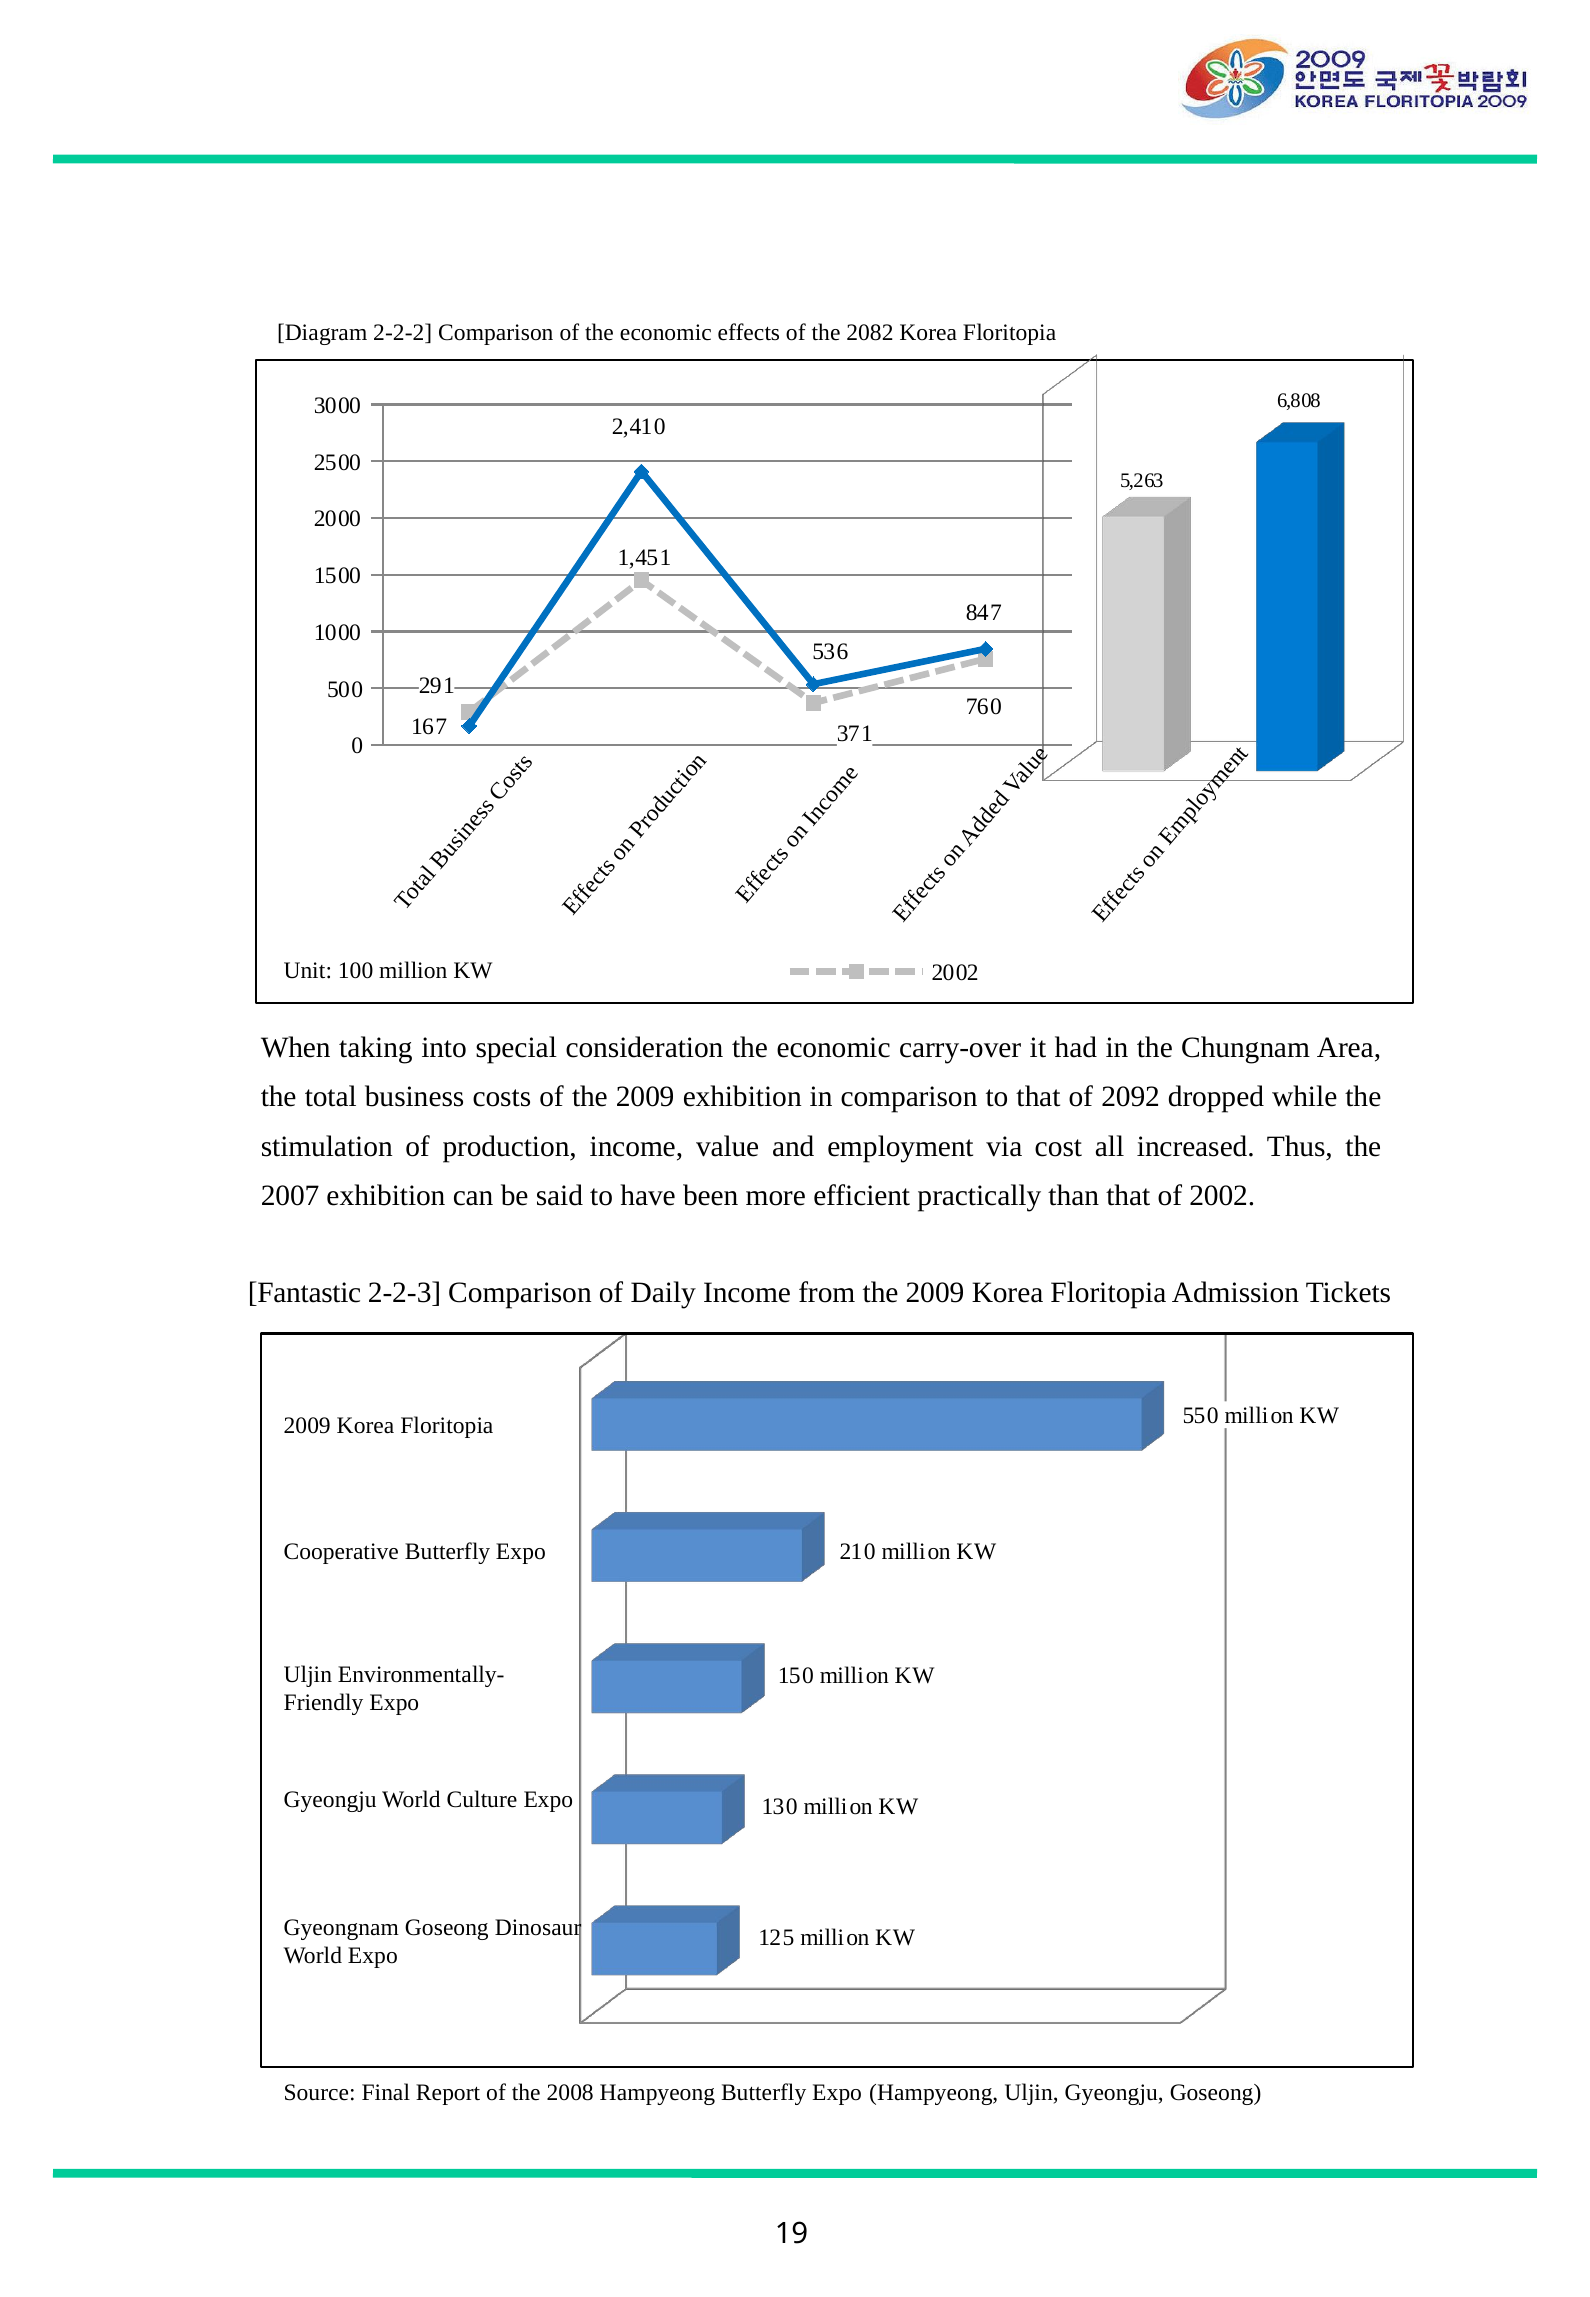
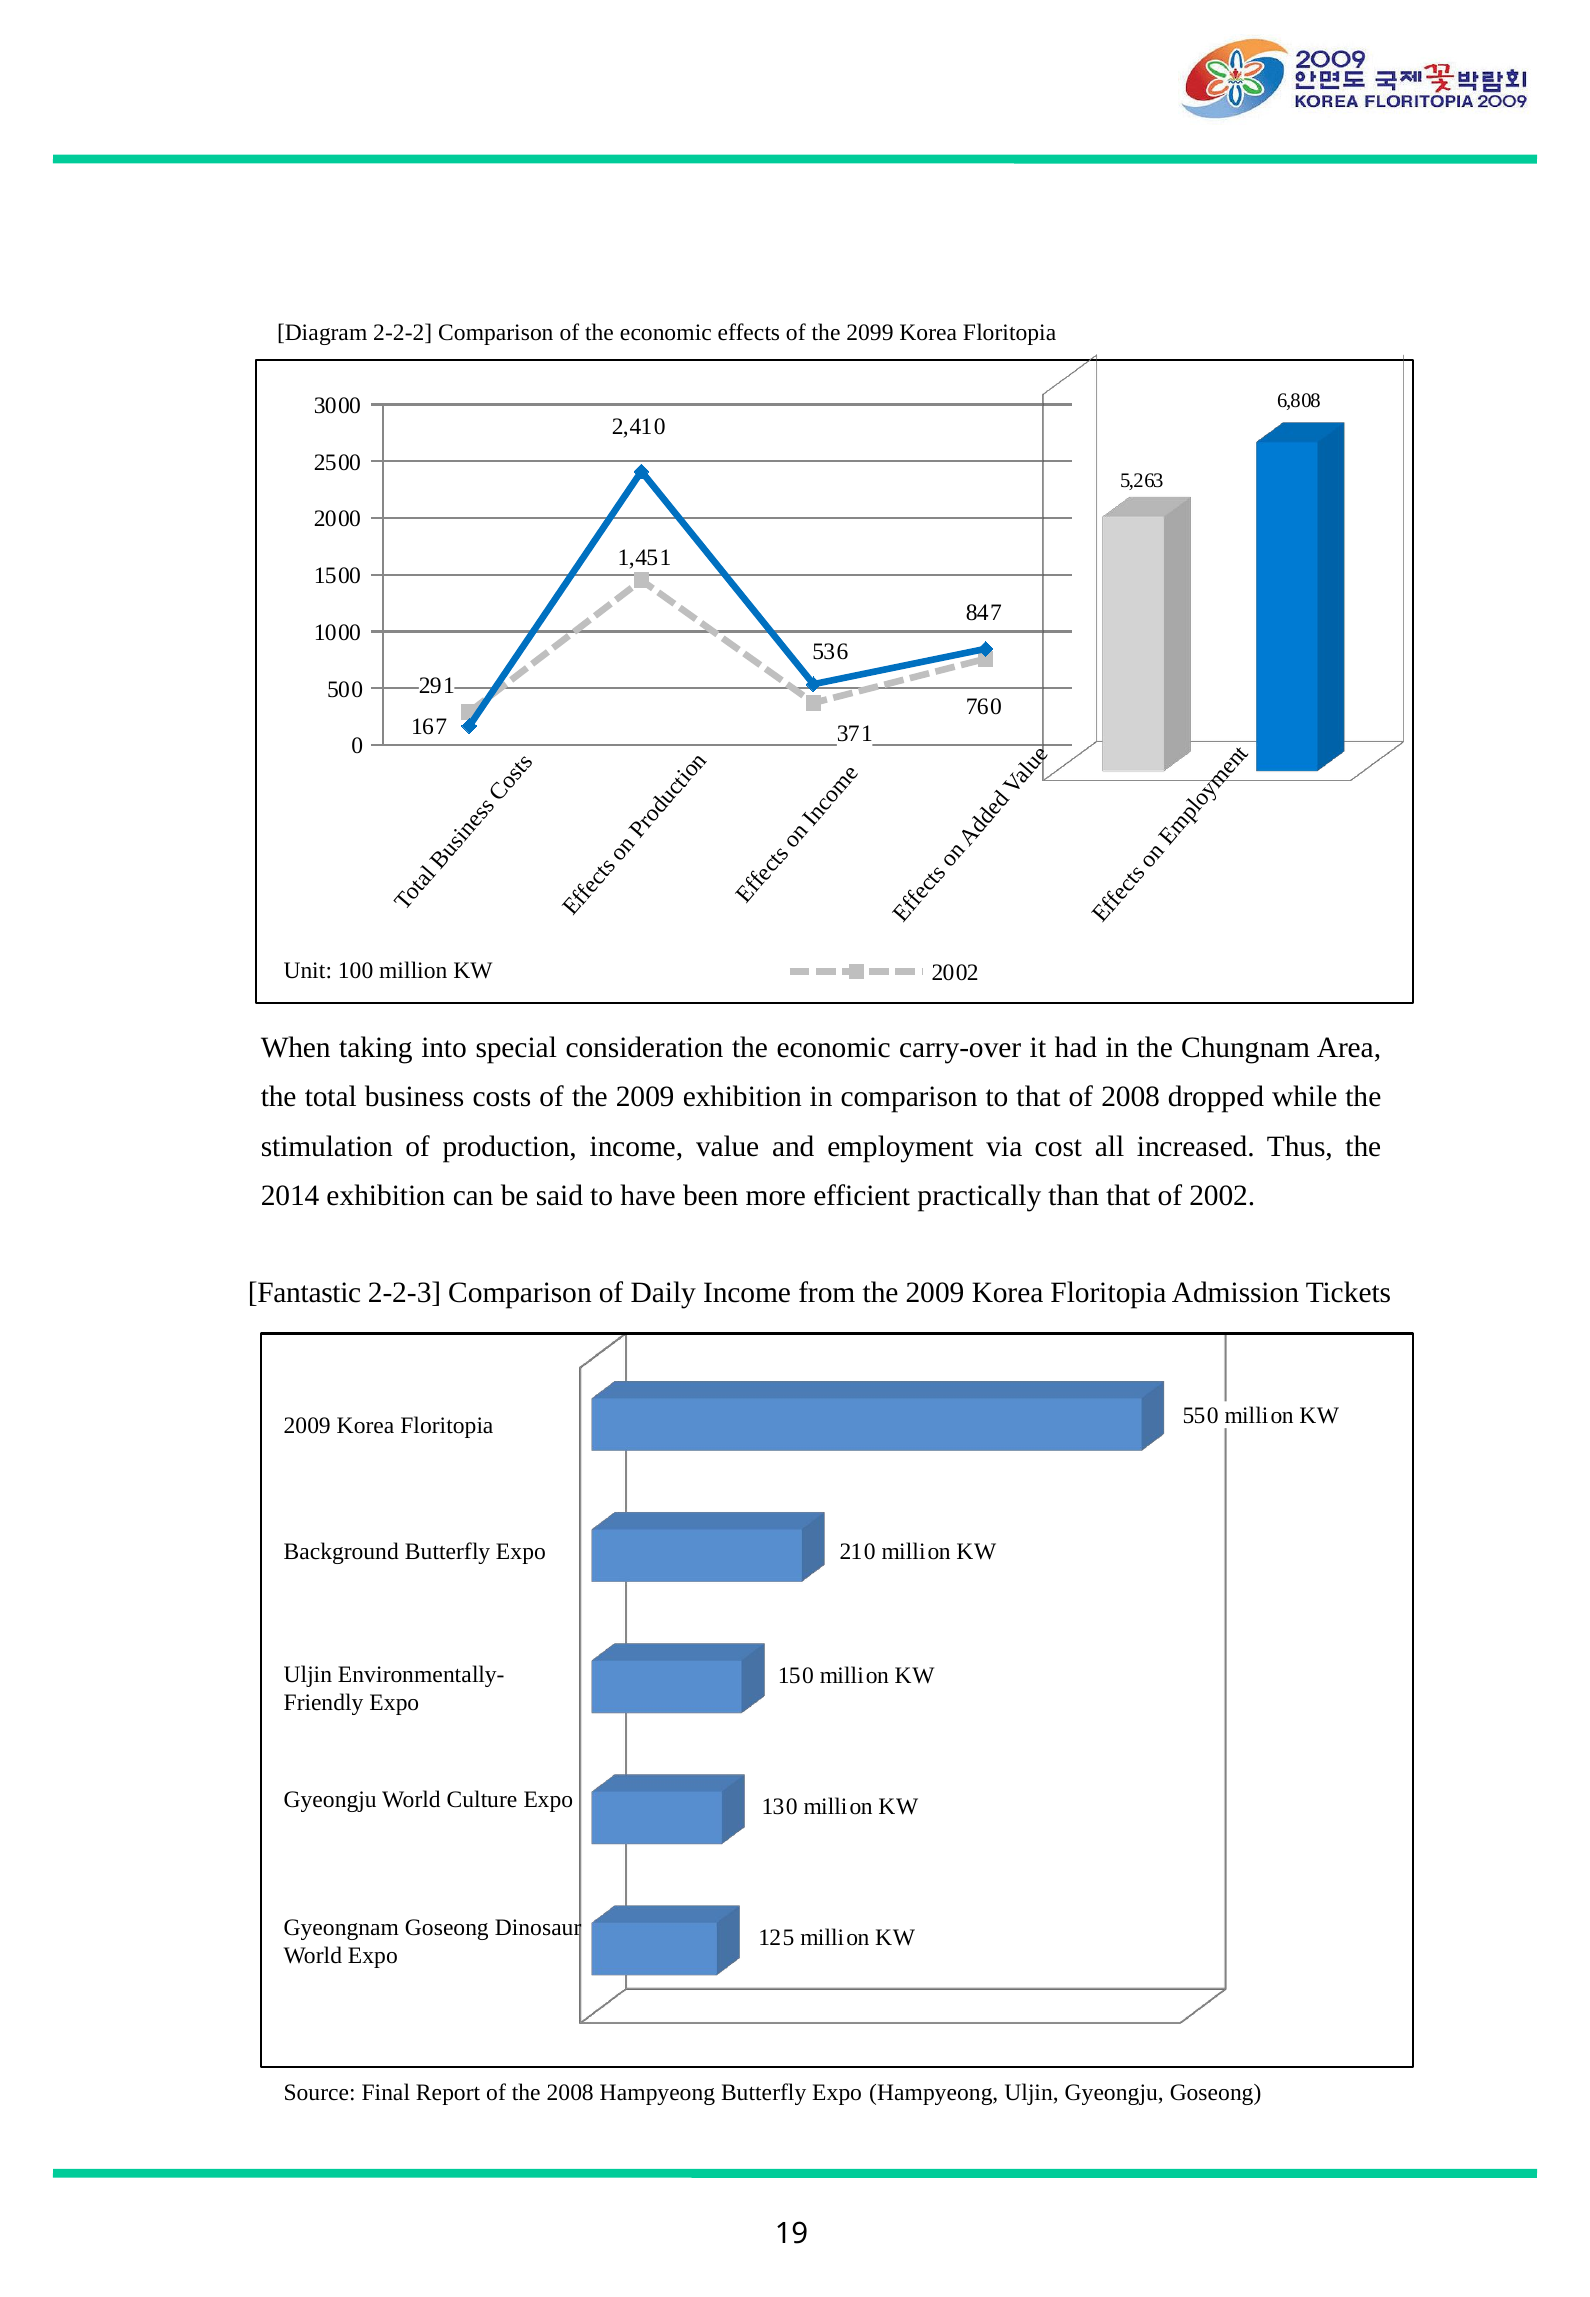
2082: 2082 -> 2099 (870, 332)
of 2092: 2092 -> 2008 (1131, 1097)
2007: 2007 -> 2014 (290, 1196)
Cooperative: Cooperative -> Background (341, 1552)
